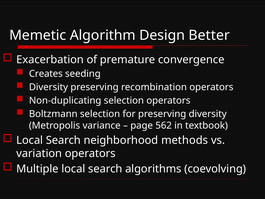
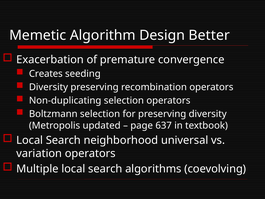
variance: variance -> updated (102, 125)
562: 562 -> 637 (164, 125)
methods: methods -> universal (185, 140)
